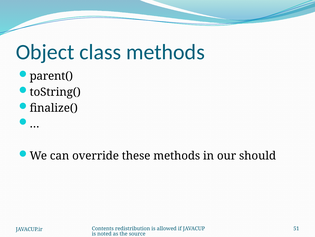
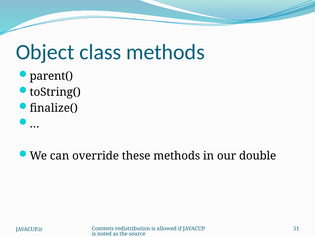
should: should -> double (258, 155)
